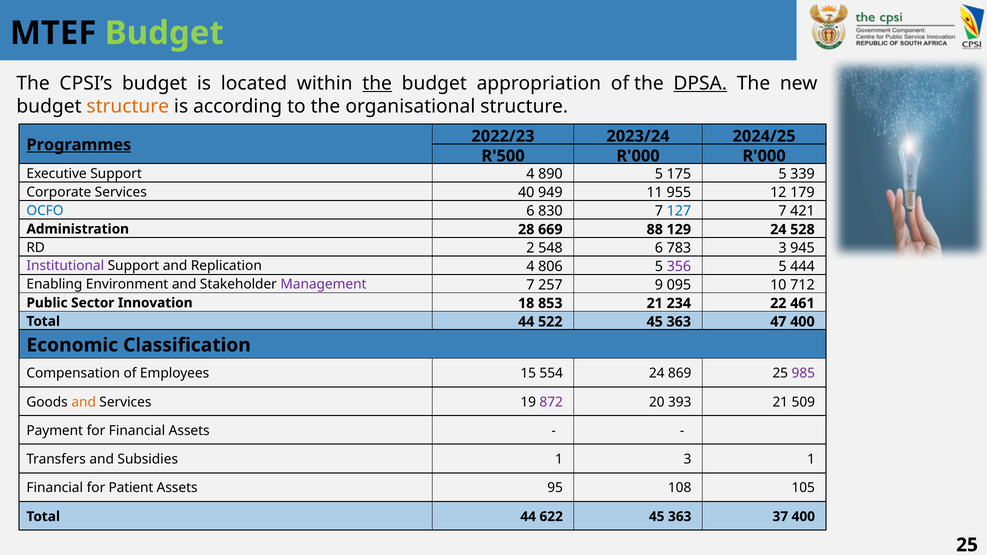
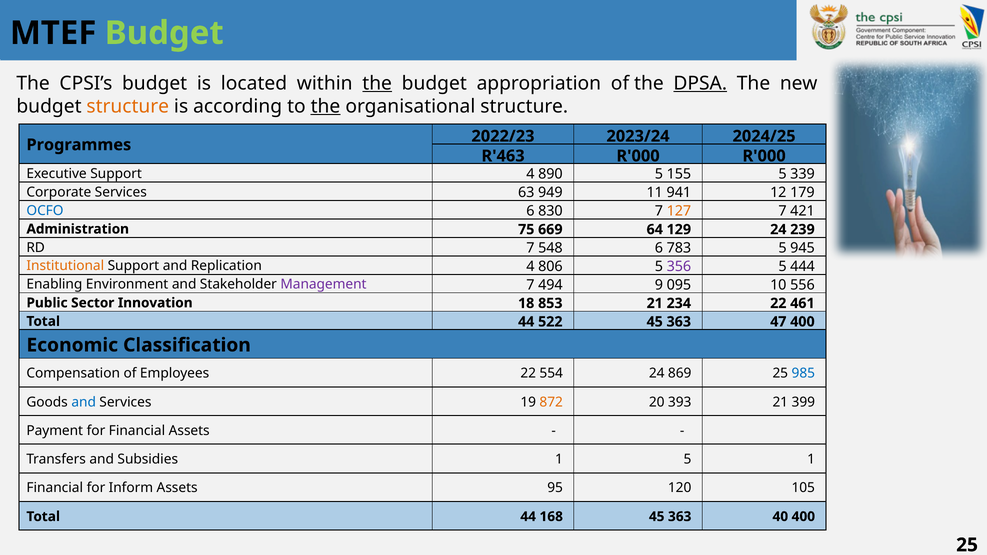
the underline: none -> present (325, 106)
Programmes underline: present -> none (79, 145)
R'500: R'500 -> R'463 (503, 156)
175: 175 -> 155 (679, 174)
40: 40 -> 63 (526, 193)
955: 955 -> 941 (679, 193)
127 colour: blue -> orange (679, 211)
28: 28 -> 75 (526, 230)
88: 88 -> 64 (655, 230)
528: 528 -> 239 (802, 230)
RD 2: 2 -> 7 (530, 248)
783 3: 3 -> 5 (783, 248)
Institutional colour: purple -> orange (65, 266)
257: 257 -> 494 (550, 285)
712: 712 -> 556 (802, 285)
Employees 15: 15 -> 22 (528, 374)
985 colour: purple -> blue (803, 374)
and colour: orange -> blue (84, 402)
872 colour: purple -> orange (551, 402)
509: 509 -> 399 (803, 402)
1 3: 3 -> 5 (688, 459)
Patient: Patient -> Inform (131, 488)
108: 108 -> 120 (680, 488)
622: 622 -> 168 (551, 517)
37: 37 -> 40 (780, 517)
